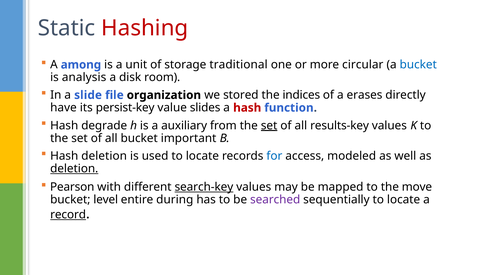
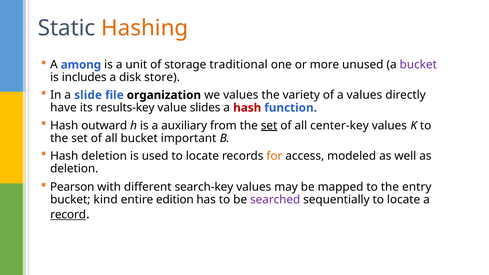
Hashing colour: red -> orange (145, 28)
circular: circular -> unused (363, 65)
bucket colour: blue -> purple (418, 65)
analysis: analysis -> includes (84, 77)
room: room -> store (162, 77)
we stored: stored -> values (241, 95)
indices: indices -> variety (301, 95)
a erases: erases -> values (364, 95)
persist-key: persist-key -> results-key (125, 108)
degrade: degrade -> outward (104, 126)
results-key: results-key -> center-key (339, 126)
for colour: blue -> orange (274, 156)
deletion underline: present -> none (74, 169)
search-key underline: present -> none (204, 187)
move: move -> entry (417, 187)
level: level -> kind (106, 200)
during: during -> edition (175, 200)
